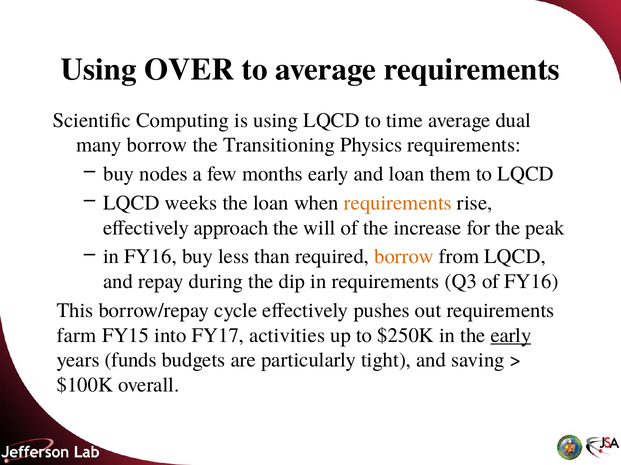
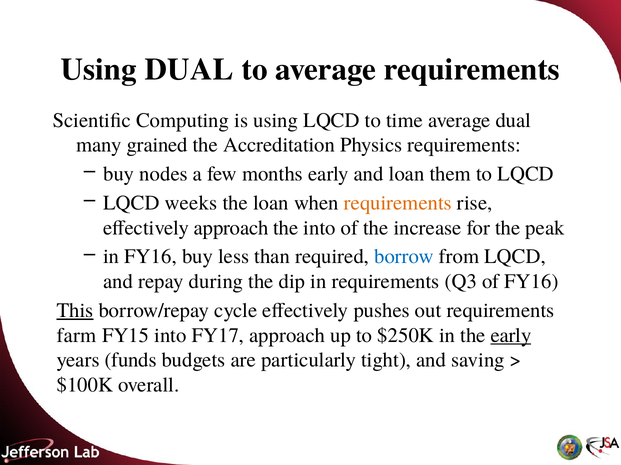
Using OVER: OVER -> DUAL (189, 69)
many borrow: borrow -> grained (157, 145)
Transitioning: Transitioning -> Accreditation (279, 145)
the will: will -> into (320, 228)
borrow colour: orange -> blue (404, 257)
This underline: none -> present (75, 311)
FY17 activities: activities -> approach (287, 336)
